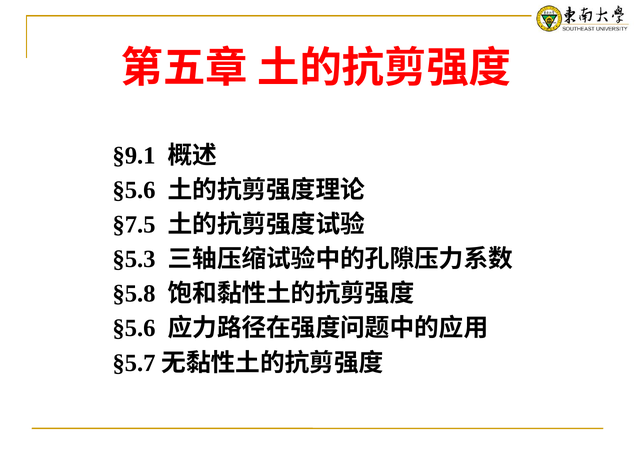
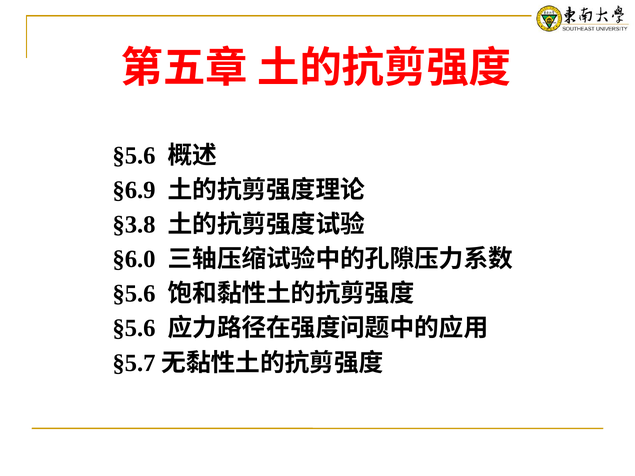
§9.1: §9.1 -> §5.6 (134, 155)
§5.6: §5.6 -> §6.9 (134, 190)
§7.5: §7.5 -> §3.8 (134, 225)
§5.3: §5.3 -> §6.0 (134, 259)
§5.8: §5.8 -> §5.6 (134, 294)
